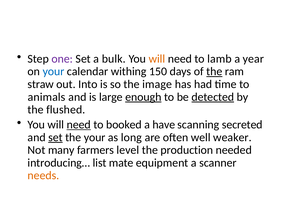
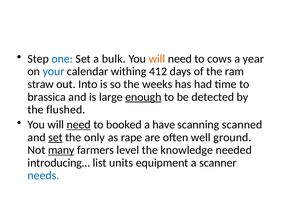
one colour: purple -> blue (62, 59)
lamb: lamb -> cows (219, 59)
150: 150 -> 412 (158, 72)
the underline: present -> none (214, 72)
image: image -> weeks (157, 84)
animals: animals -> brassica (47, 97)
detected underline: present -> none (213, 97)
secreted: secreted -> scanned (242, 125)
the your: your -> only (95, 138)
long: long -> rape (132, 138)
weaker: weaker -> ground (232, 138)
many underline: none -> present (61, 150)
production: production -> knowledge (187, 150)
mate: mate -> units (121, 163)
needs colour: orange -> blue (43, 176)
